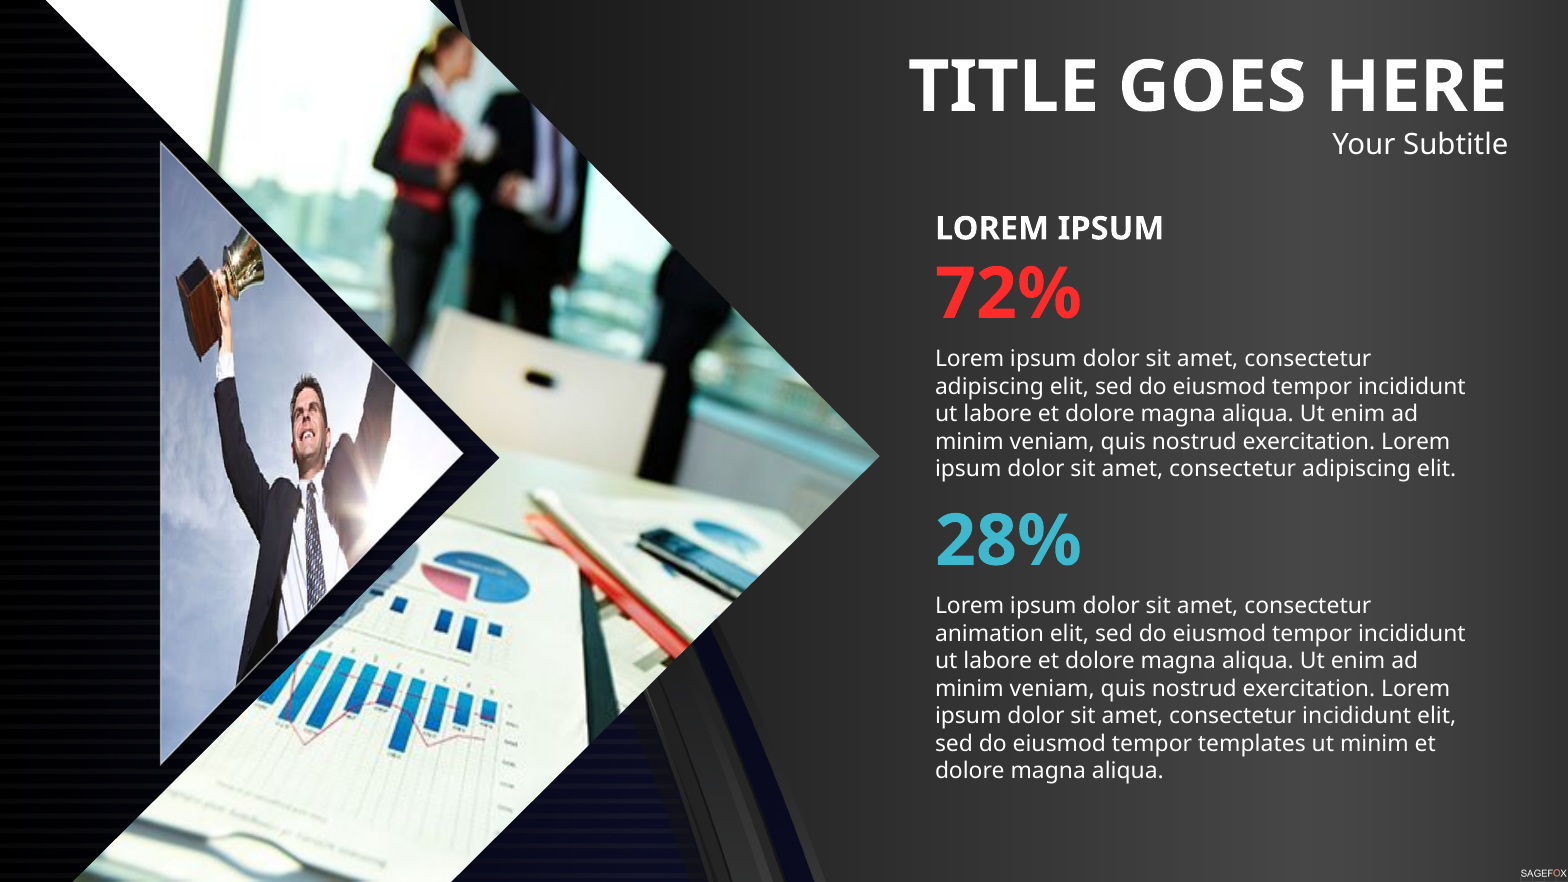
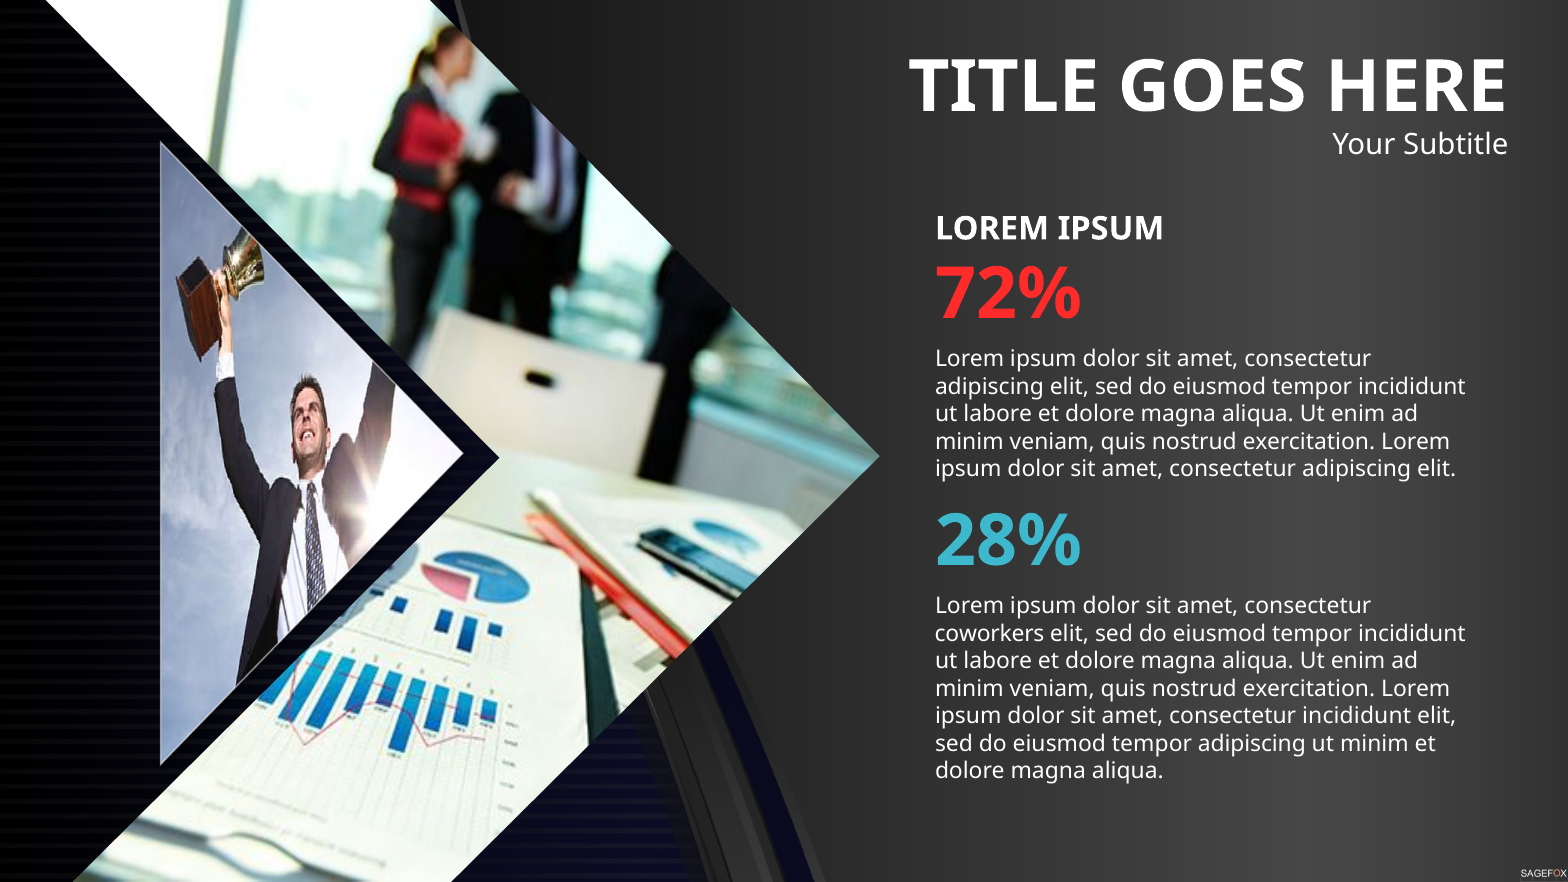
animation: animation -> coworkers (990, 634)
tempor templates: templates -> adipiscing (1252, 744)
